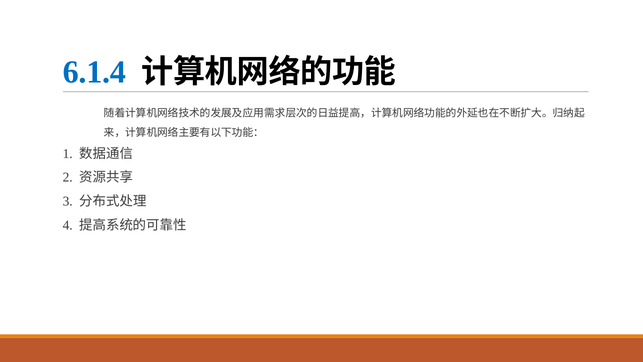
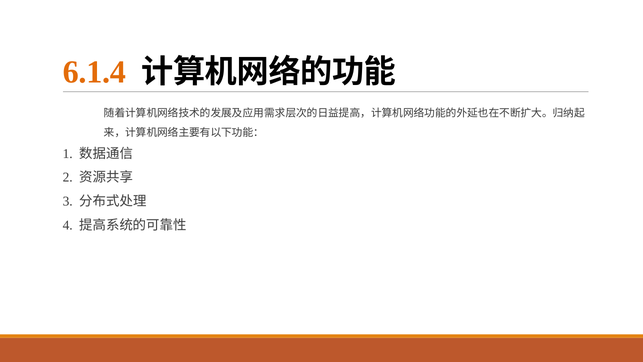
6.1.4 colour: blue -> orange (94, 72)
